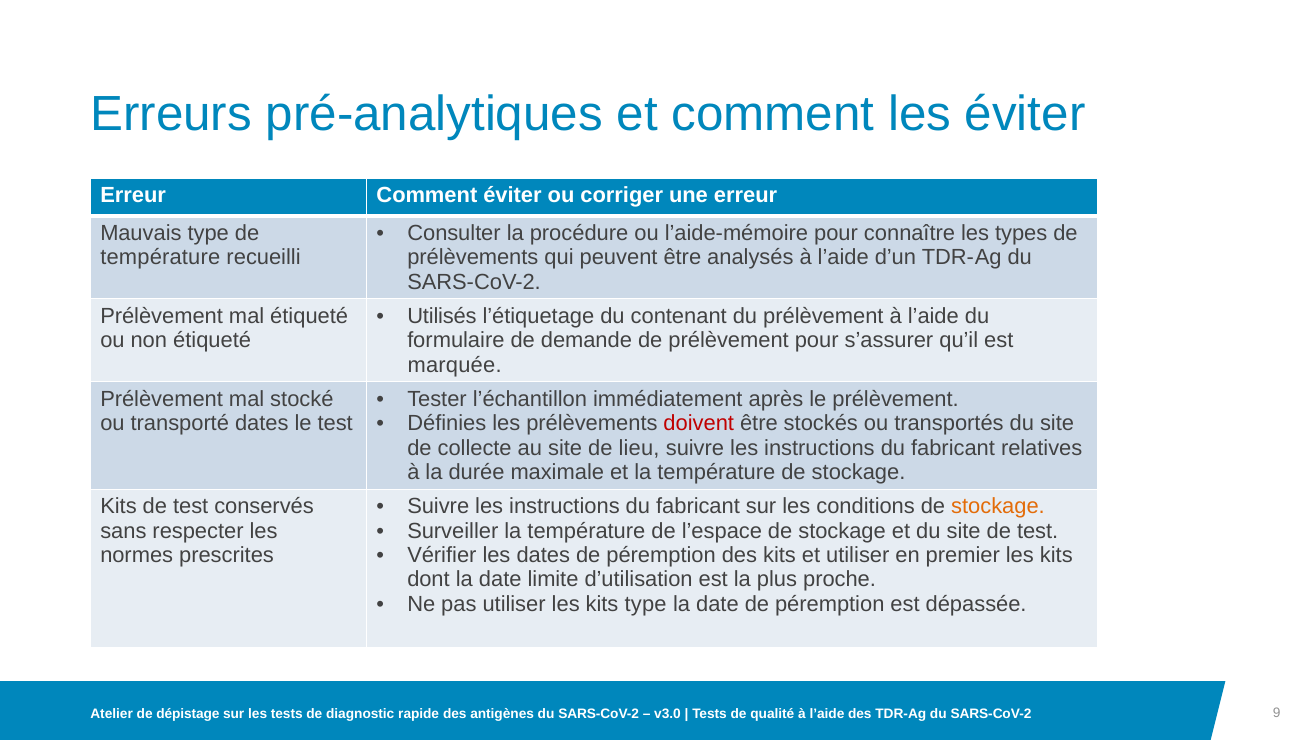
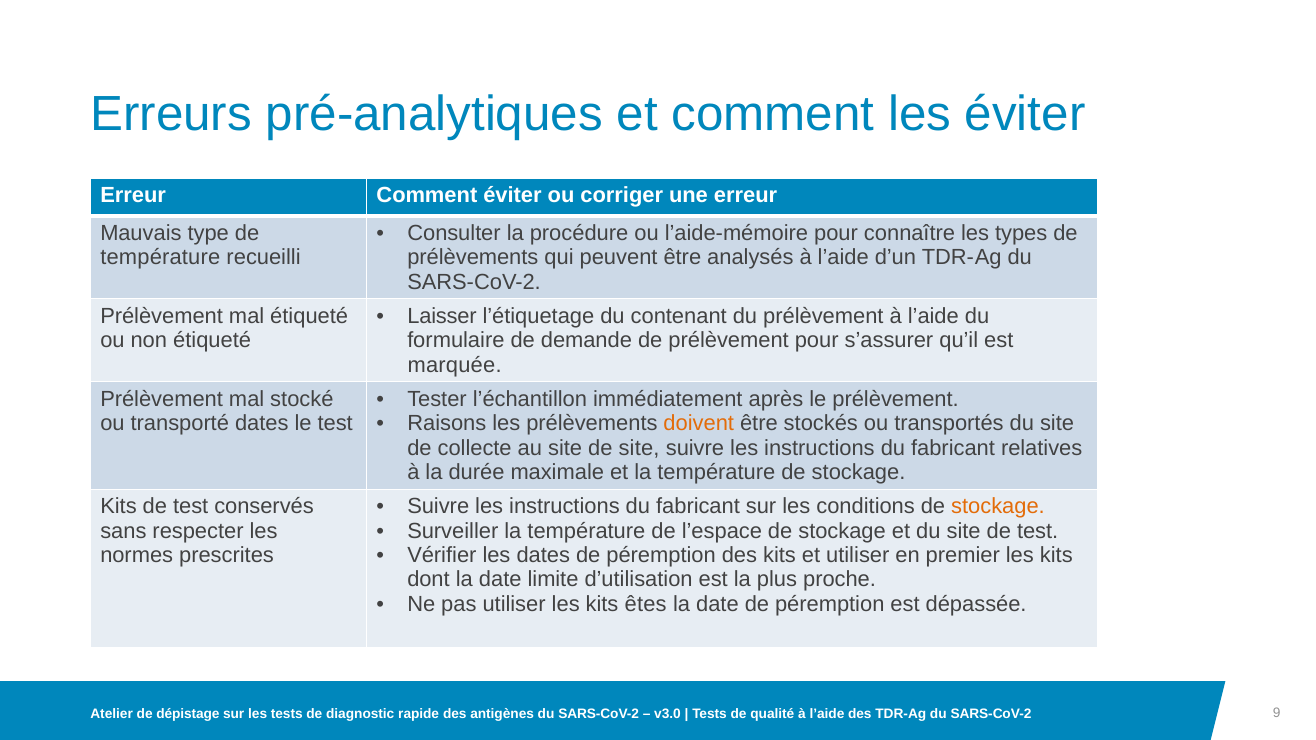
Utilisés: Utilisés -> Laisser (442, 316)
Définies: Définies -> Raisons (447, 424)
doivent colour: red -> orange (699, 424)
de lieu: lieu -> site (639, 448)
kits type: type -> êtes (646, 604)
